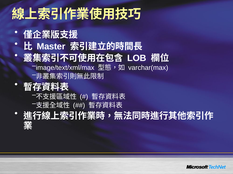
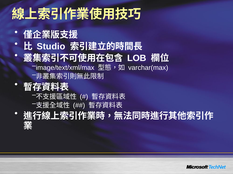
Master: Master -> Studio (51, 47)
